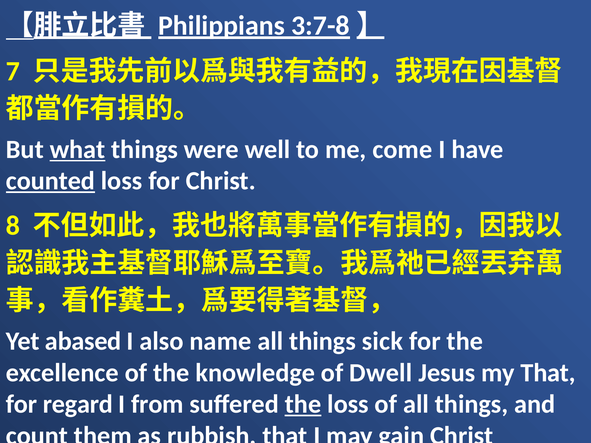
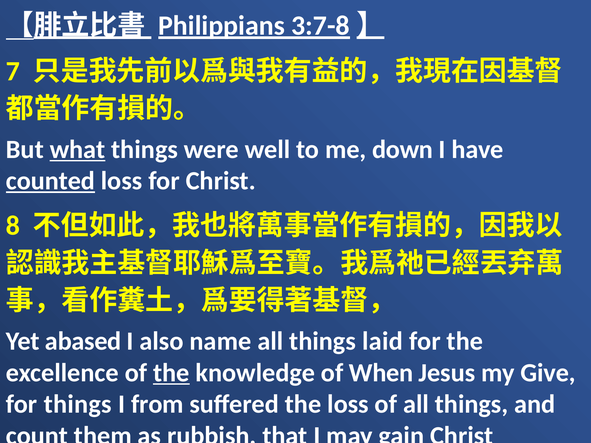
come: come -> down (403, 149)
sick: sick -> laid (383, 341)
the underline: none -> present (171, 373)
Dwell: Dwell -> When (381, 373)
my That: That -> Give (548, 373)
for regard: regard -> things (78, 404)
the underline: present -> none (303, 404)
